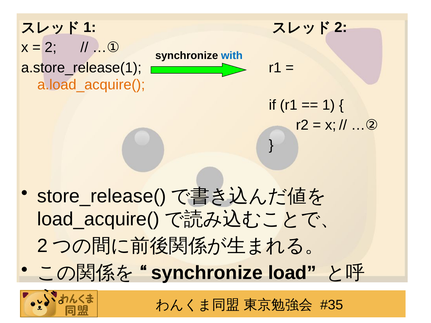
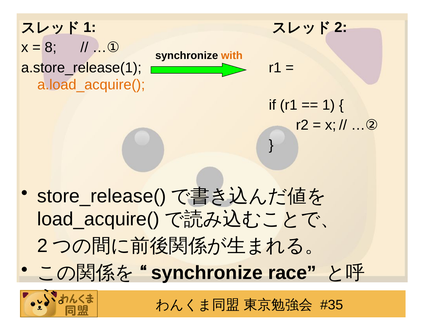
2: 2 -> 8 (51, 48)
with colour: blue -> orange (232, 56)
load: load -> race (292, 273)
